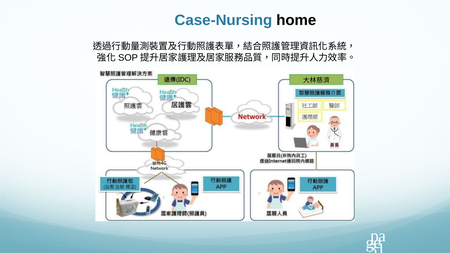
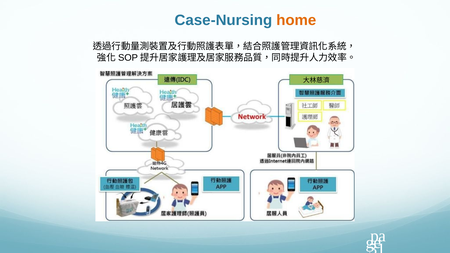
home colour: black -> orange (296, 20)
